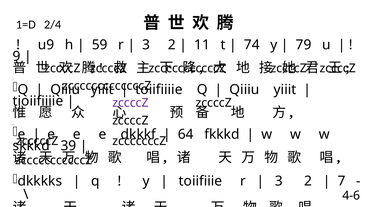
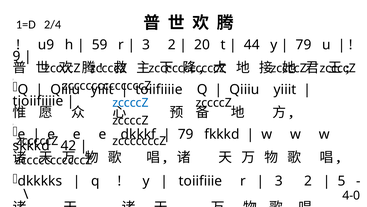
11: 11 -> 20 (202, 45)
74: 74 -> 44 (252, 45)
zccccZ colour: purple -> blue (130, 103)
64: 64 -> 79 (186, 134)
39: 39 -> 42 (68, 145)
7: 7 -> 5 (341, 181)
4-6: 4-6 -> 4-0 (351, 195)
